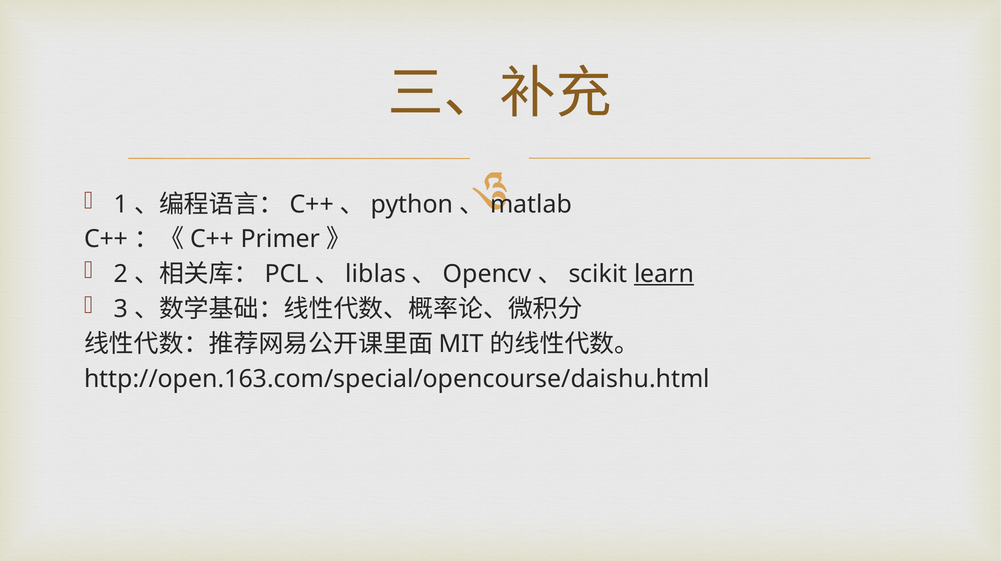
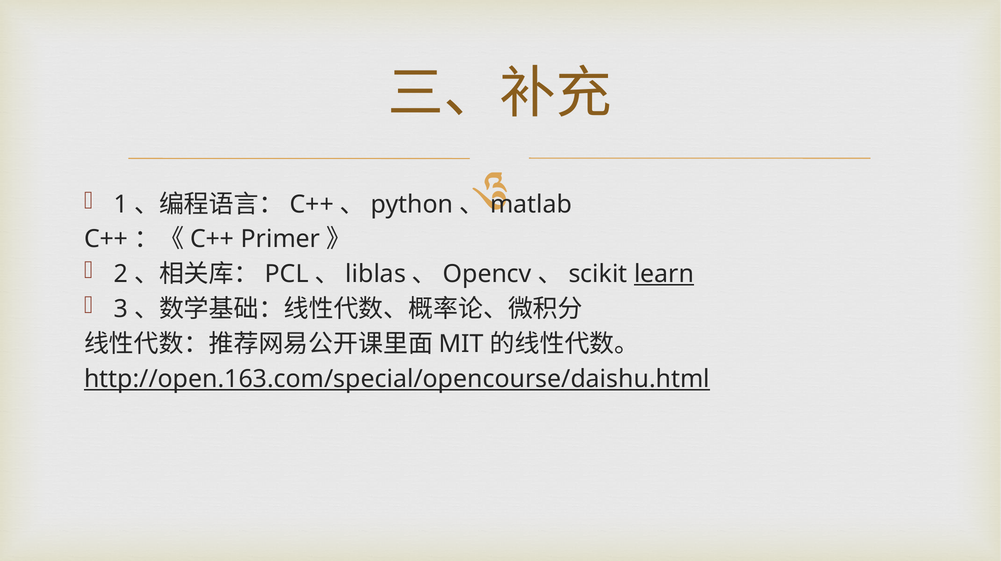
http://open.163.com/special/opencourse/daishu.html underline: none -> present (397, 379)
